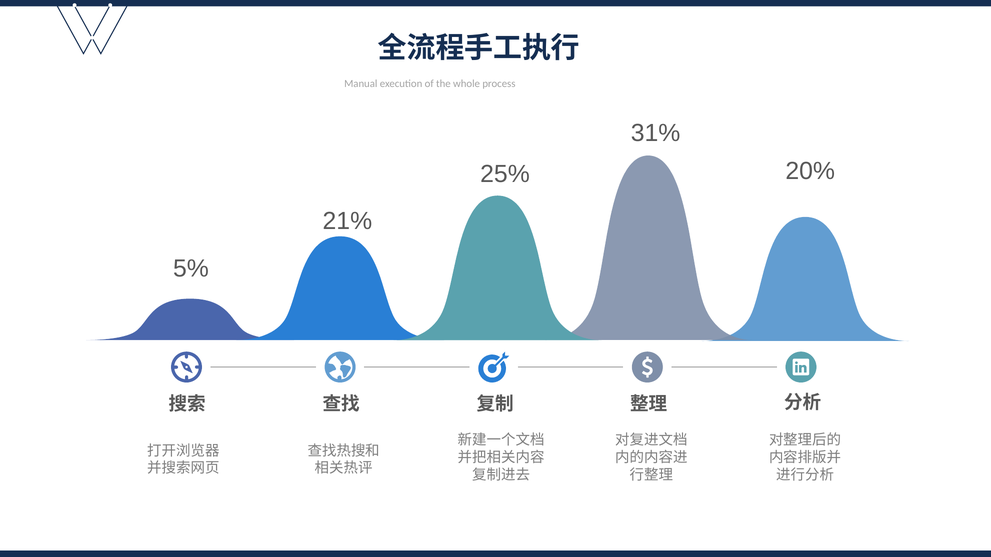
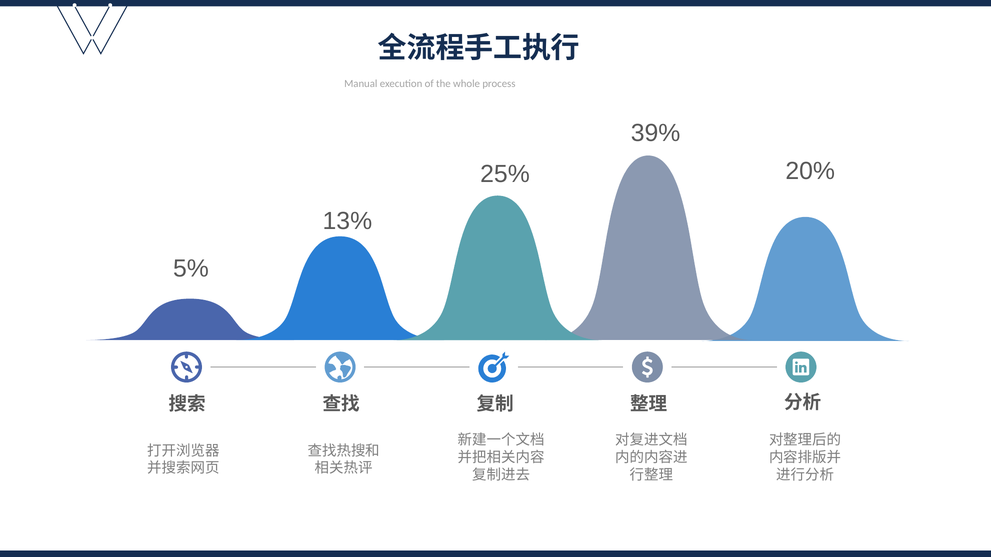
31%: 31% -> 39% (656, 133)
21%: 21% -> 13% (347, 221)
